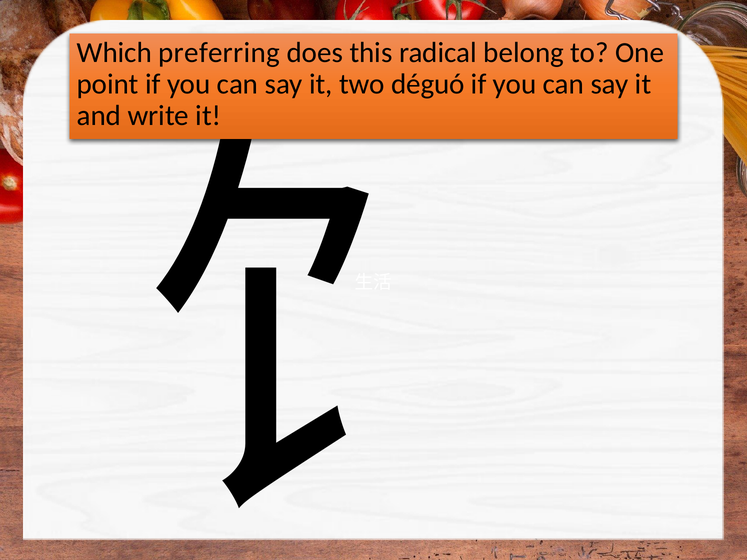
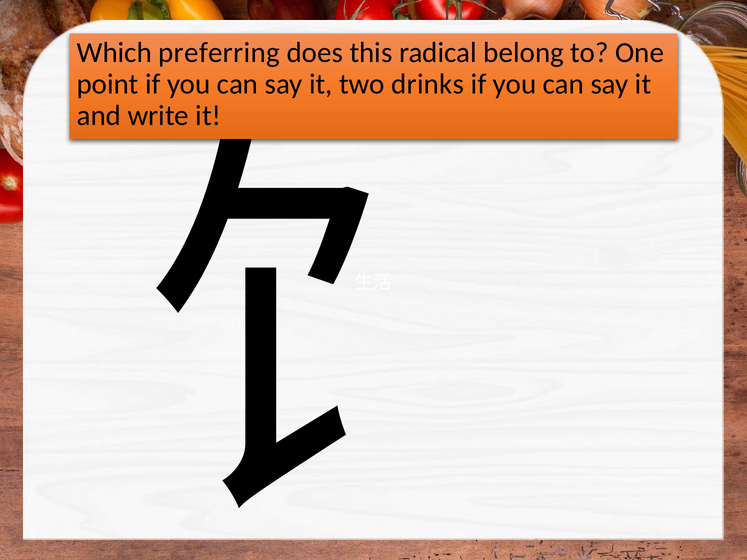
déguó: déguó -> drinks (428, 84)
